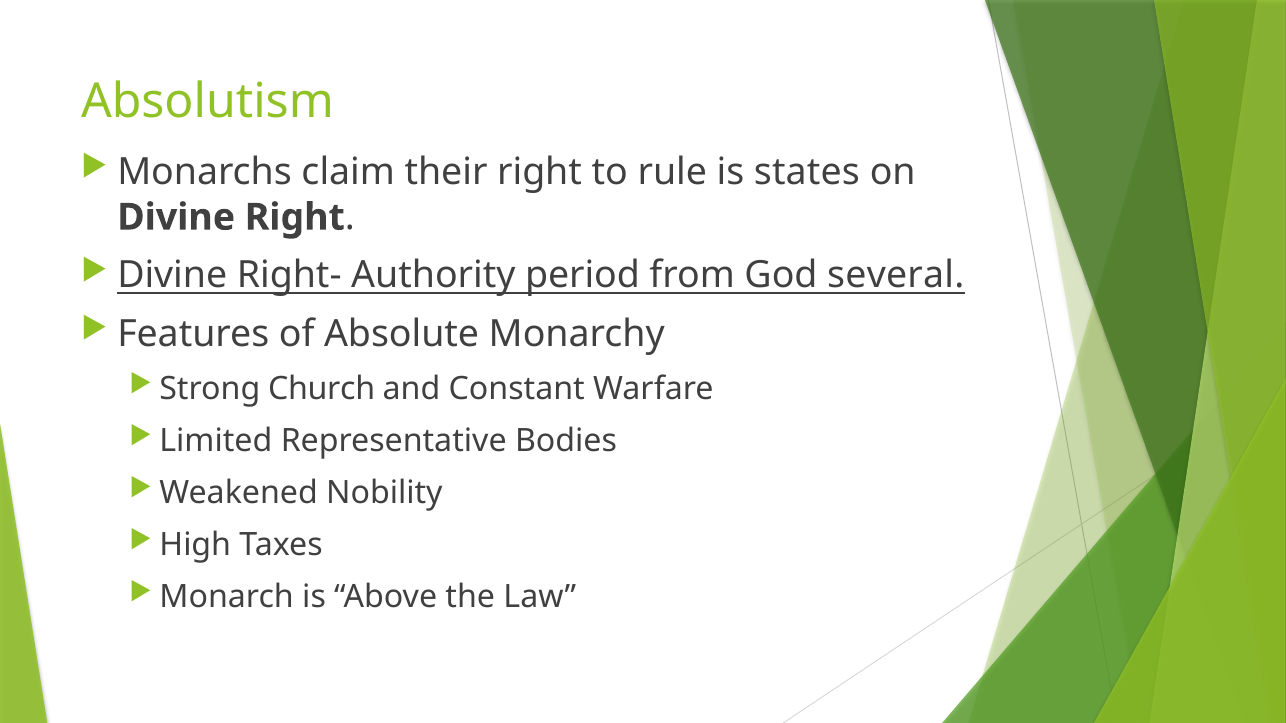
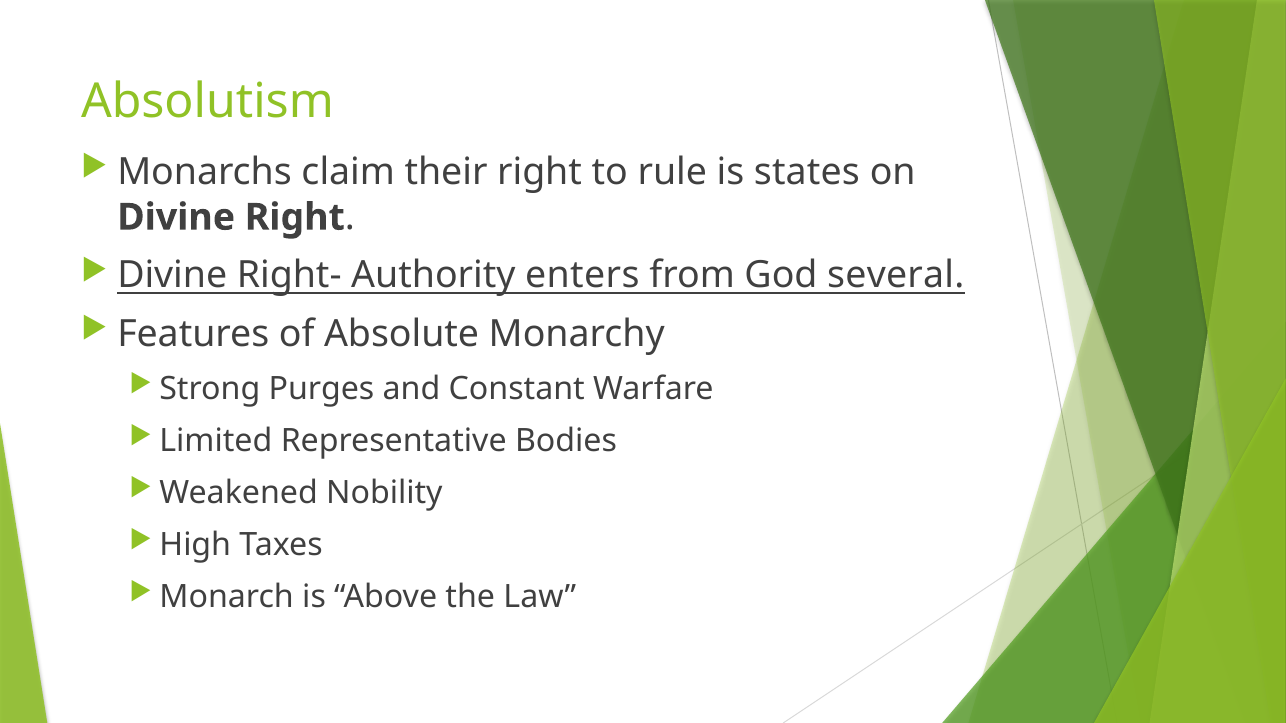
period: period -> enters (582, 276)
Church: Church -> Purges (322, 389)
